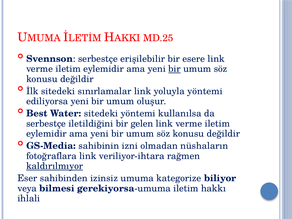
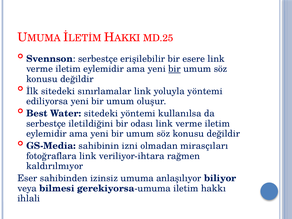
gelen: gelen -> odası (142, 124)
nüshaların: nüshaların -> mirasçıları (204, 146)
kaldırılmıyor underline: present -> none (55, 166)
kategorize: kategorize -> anlaşılıyor (179, 178)
